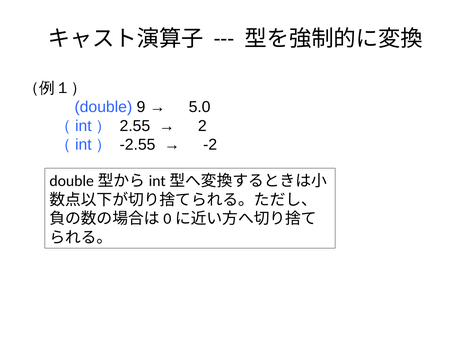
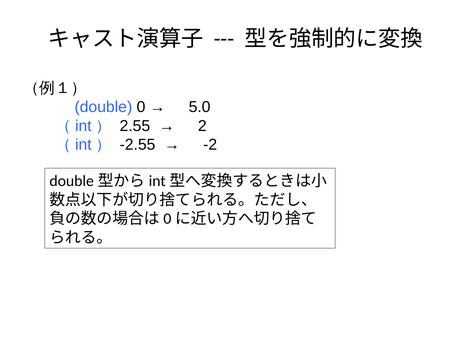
9: 9 -> 0 (141, 107)
